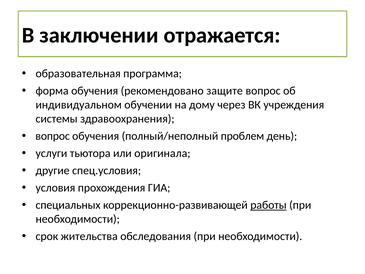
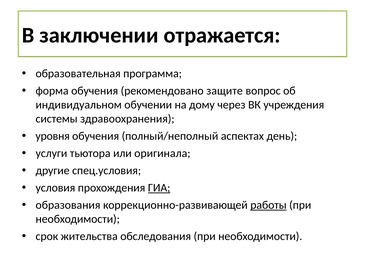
вопрос: вопрос -> уровня (53, 136)
проблем: проблем -> аспектах (242, 136)
ГИА underline: none -> present (159, 188)
специальных: специальных -> образования (68, 205)
